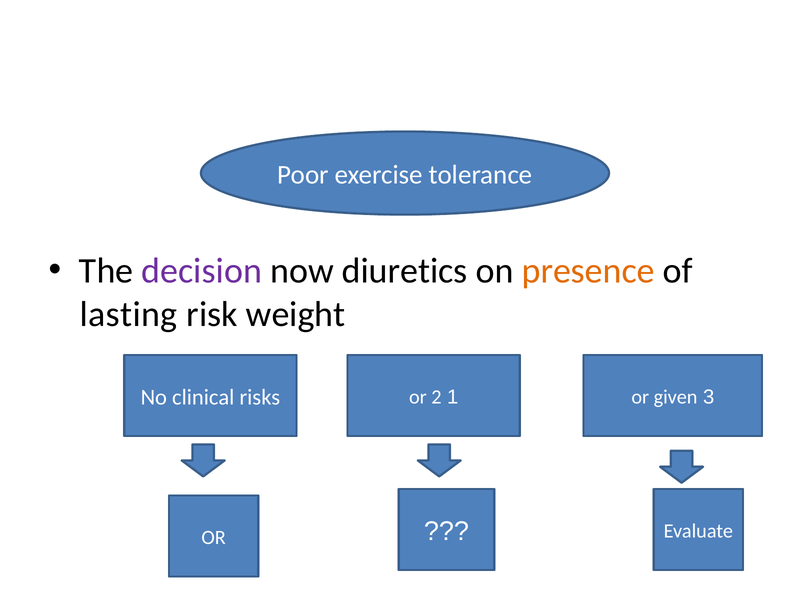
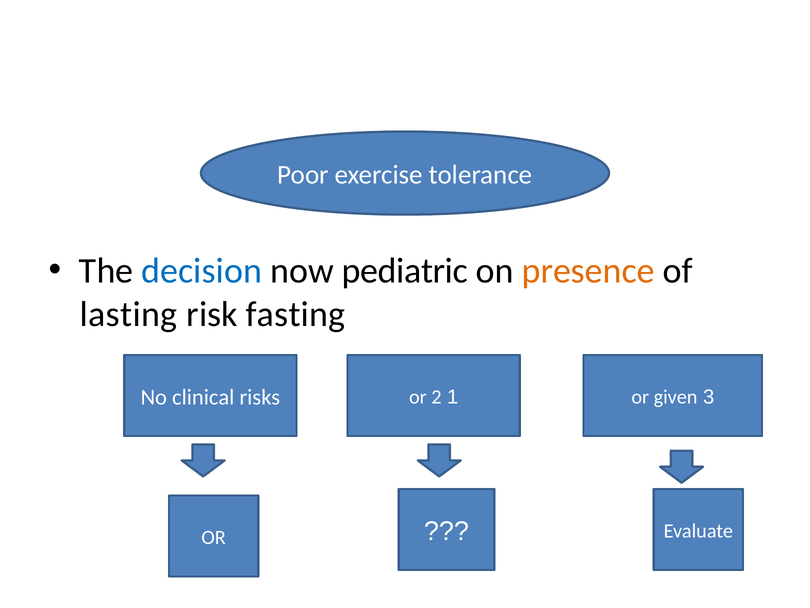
decision colour: purple -> blue (202, 271)
diuretics: diuretics -> pediatric (405, 271)
weight: weight -> fasting (295, 314)
